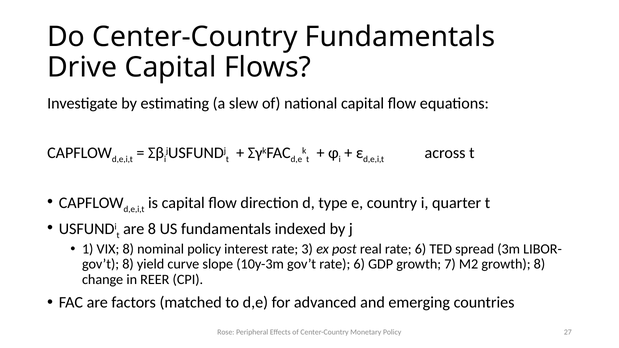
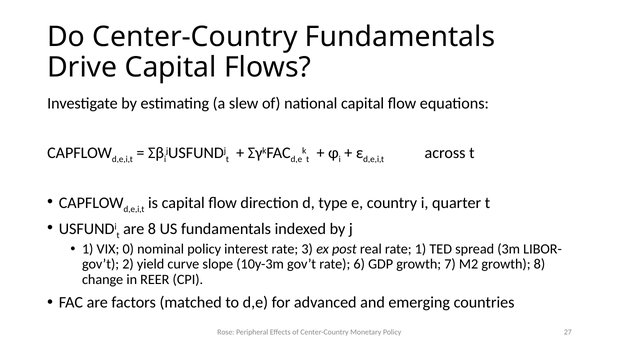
VIX 8: 8 -> 0 (128, 249)
real rate 6: 6 -> 1 (421, 249)
gov’t 8: 8 -> 2 (128, 264)
